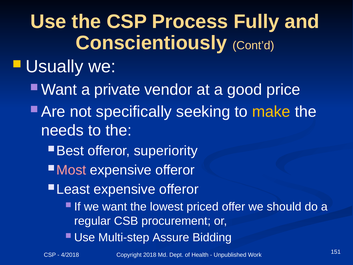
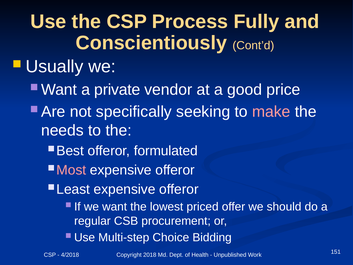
make colour: yellow -> pink (271, 112)
superiority: superiority -> formulated (166, 151)
Assure: Assure -> Choice (171, 237)
